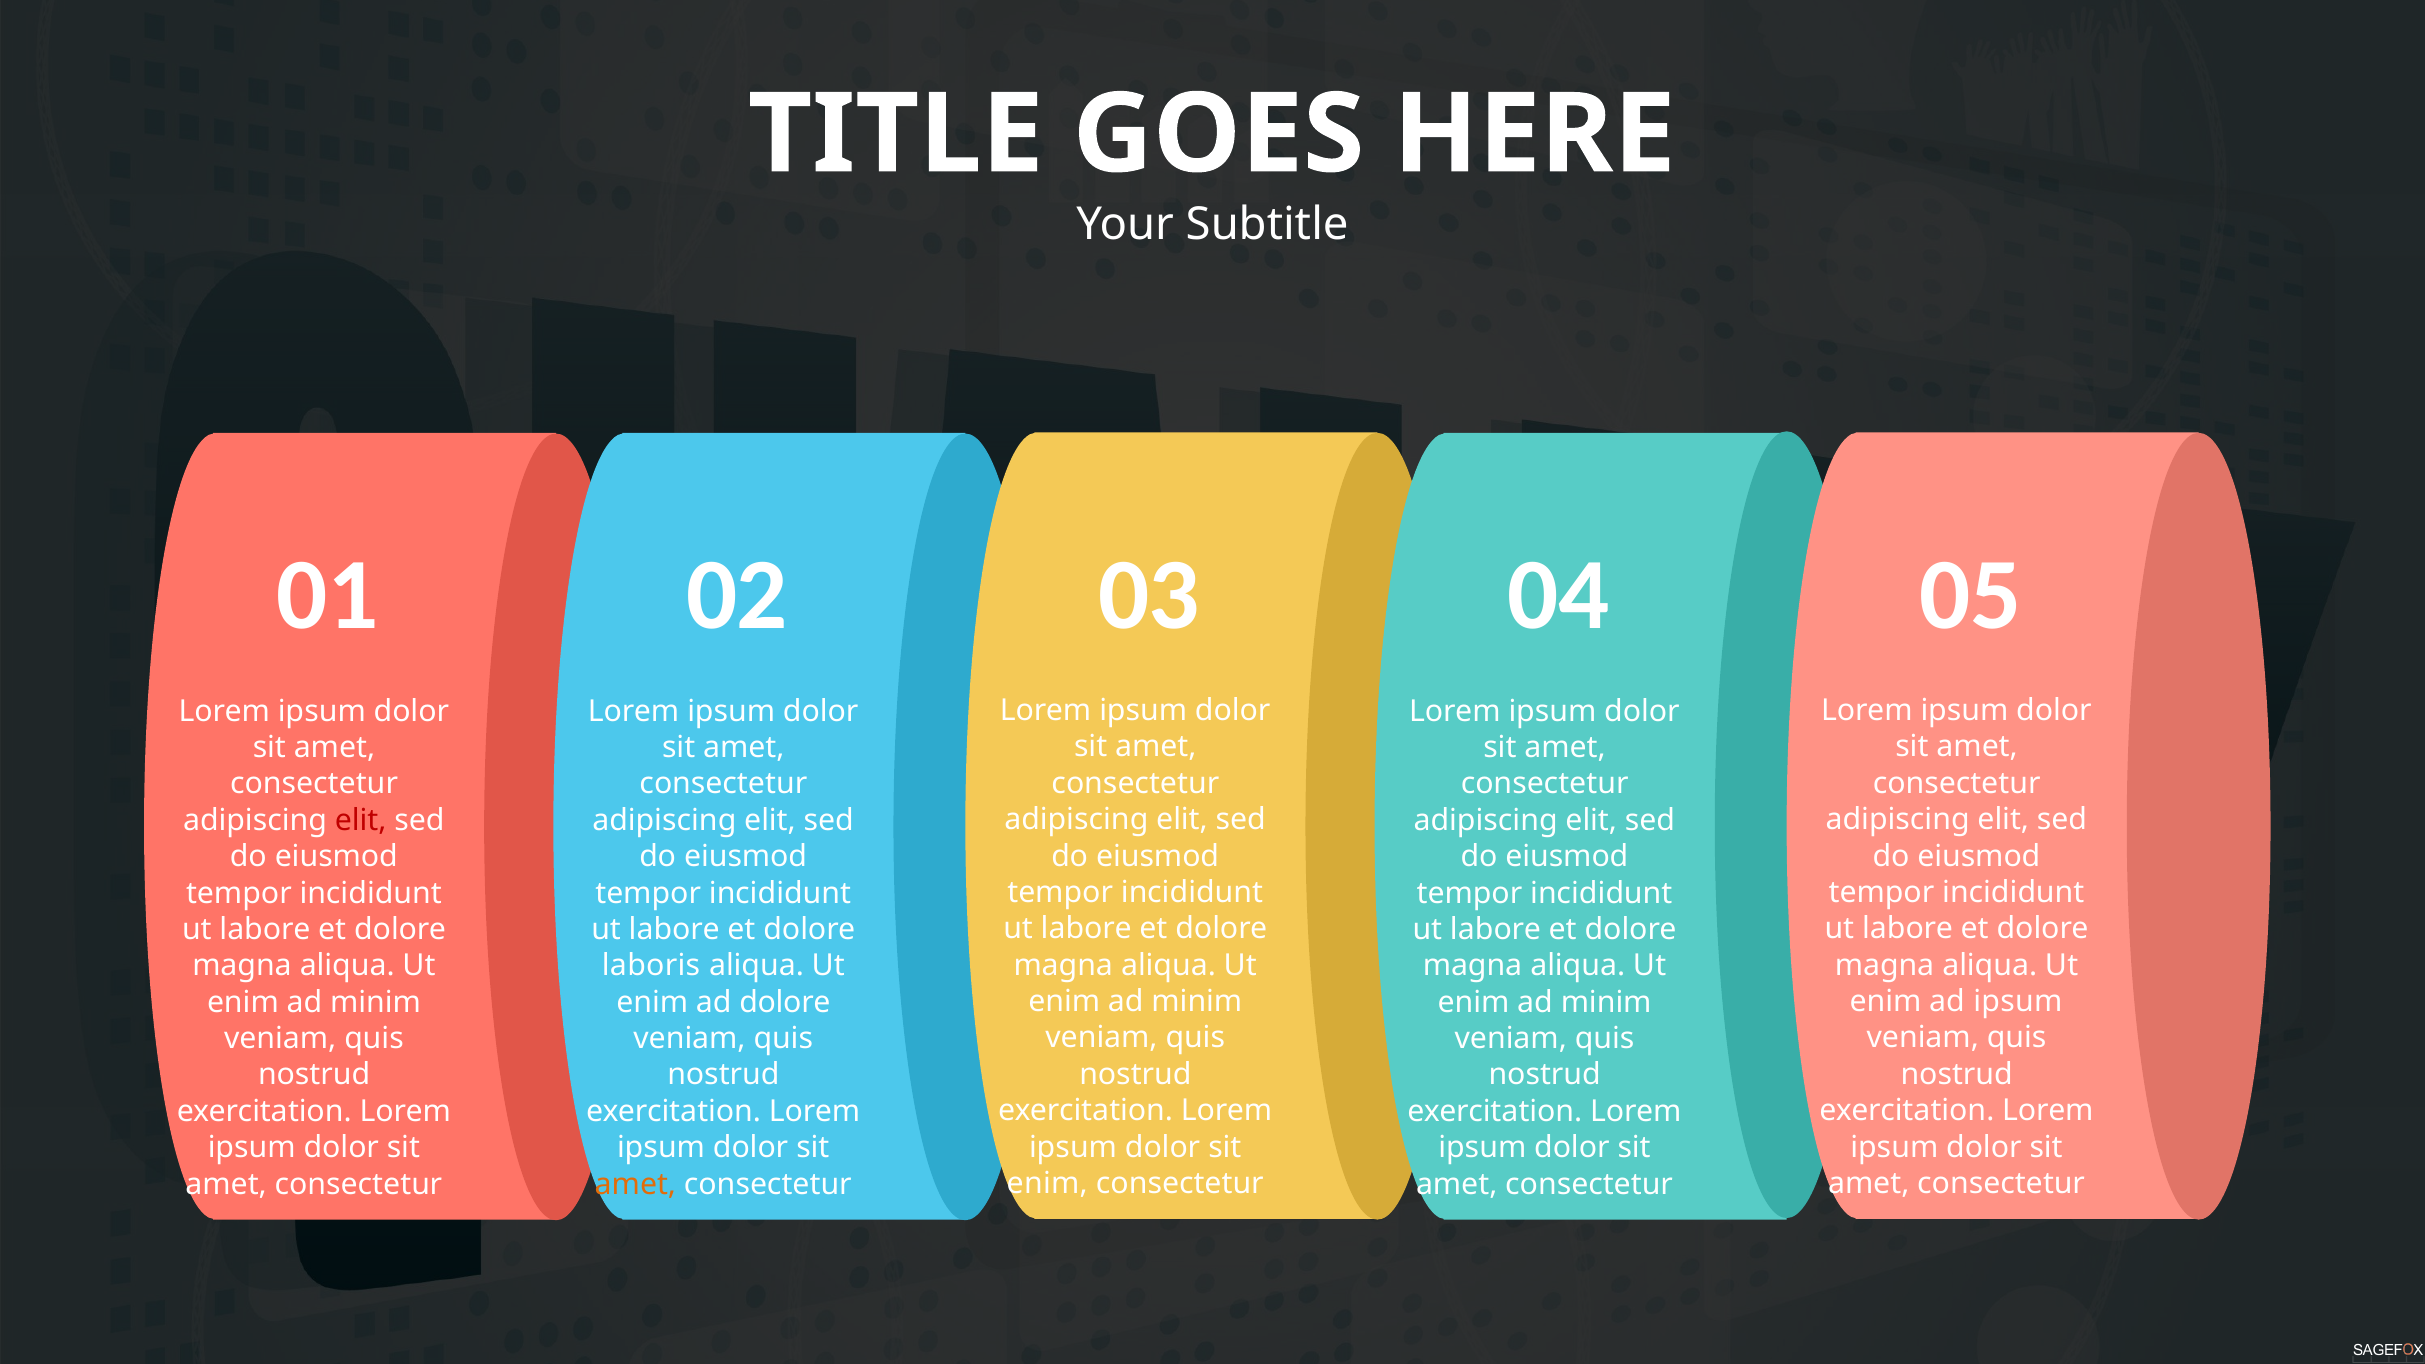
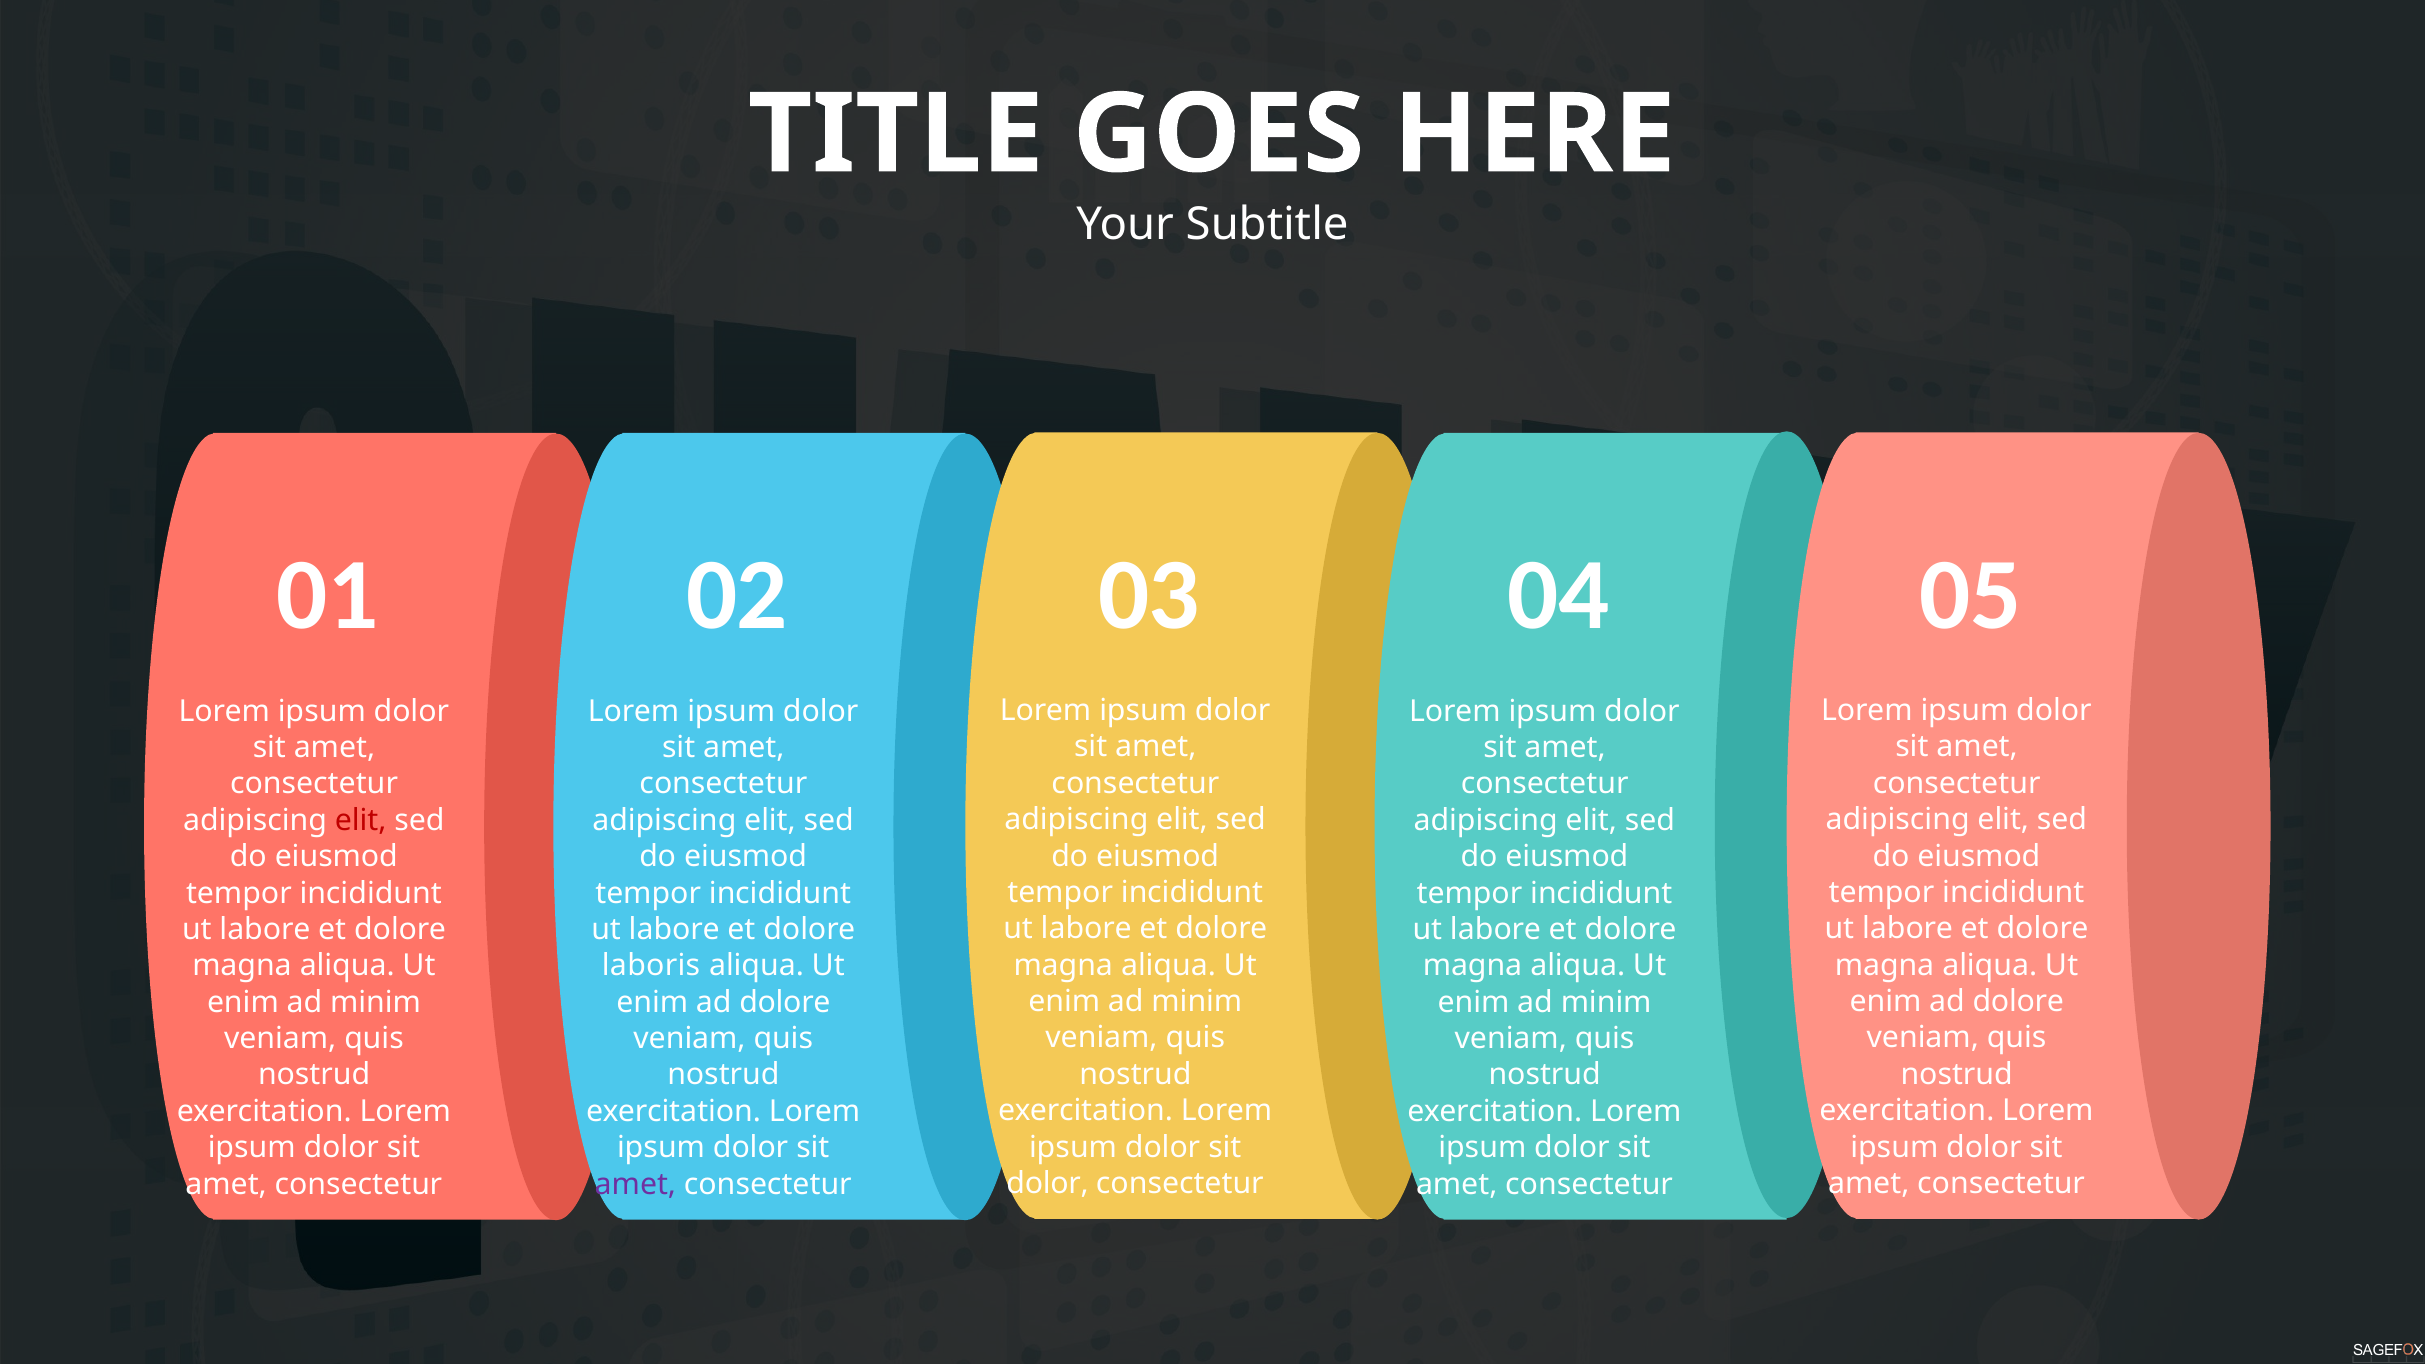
ipsum: ipsum -> dolore (2018, 1002)
enim: enim -> dolor (1048, 1183)
amet colour: orange -> purple (635, 1184)
